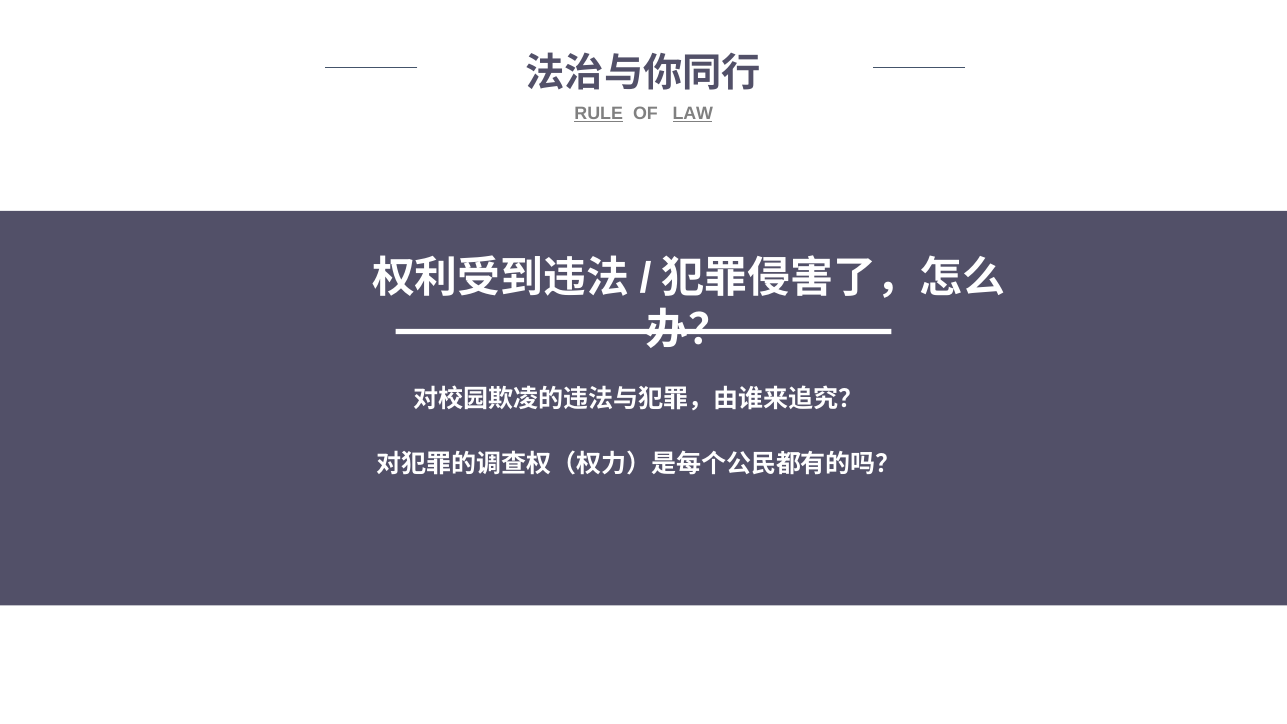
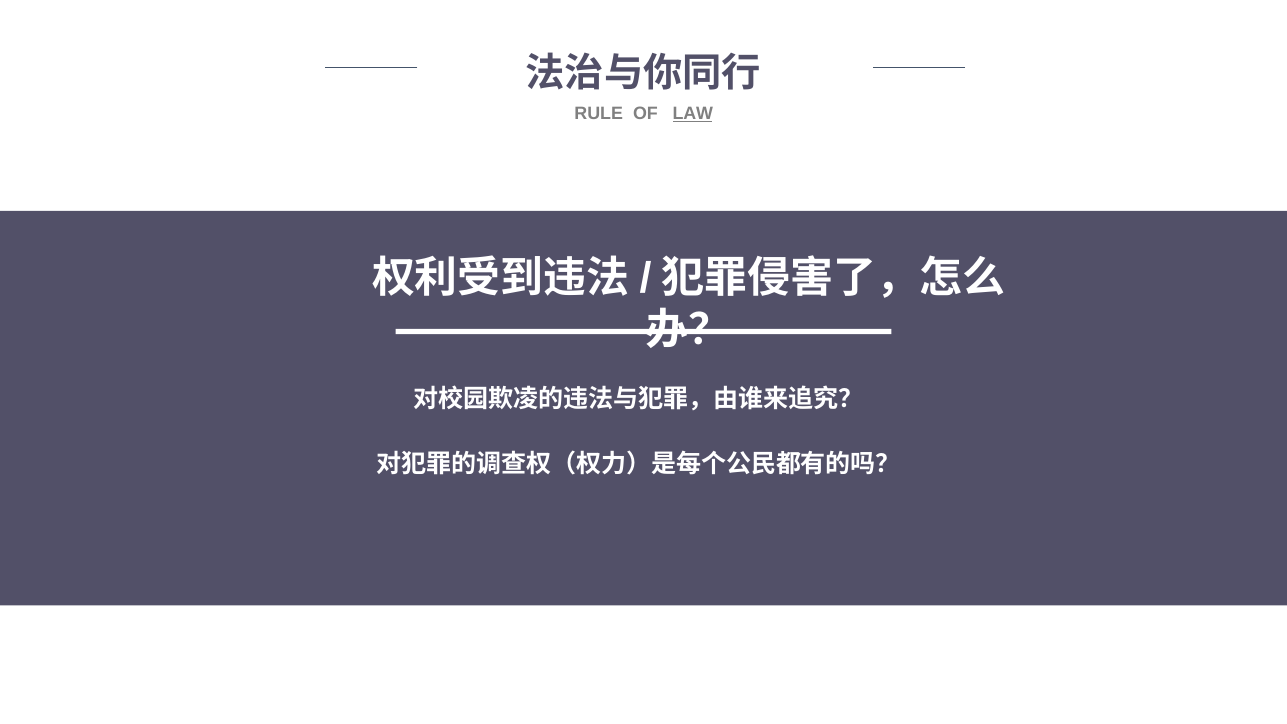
RULE underline: present -> none (599, 114)
